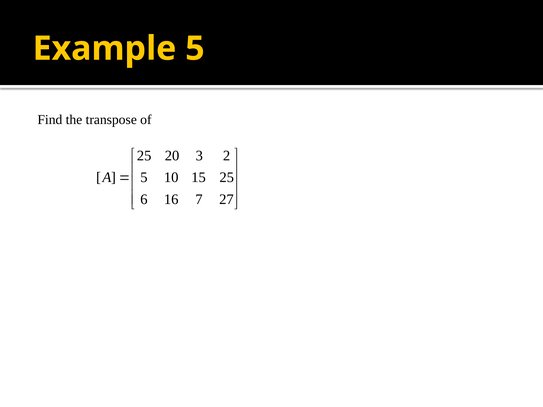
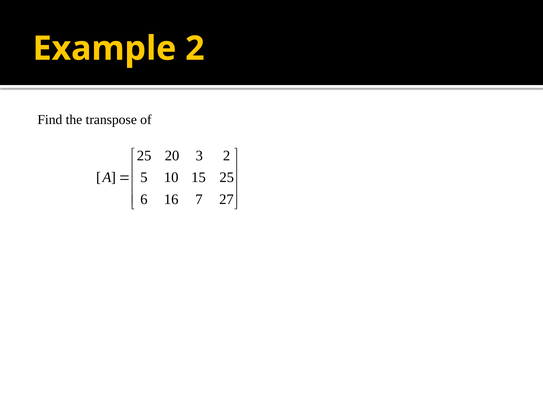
Example 5: 5 -> 2 (195, 49)
